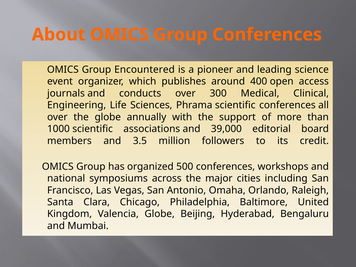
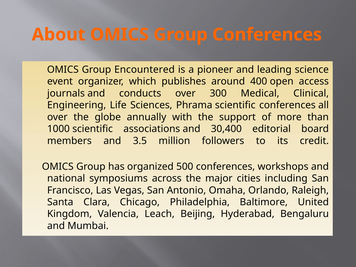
39,000: 39,000 -> 30,400 (226, 129)
Valencia Globe: Globe -> Leach (160, 214)
